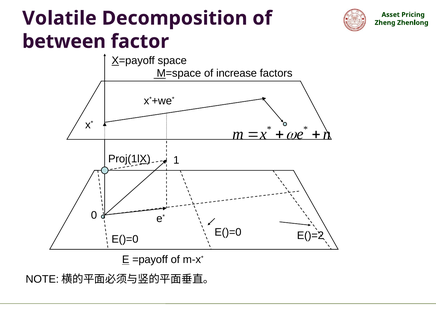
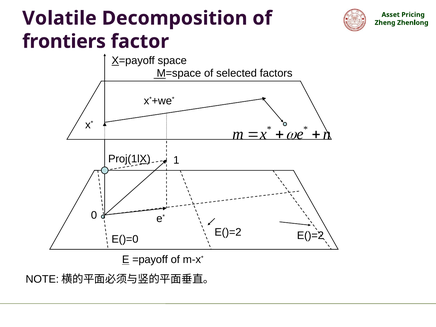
between: between -> frontiers (64, 41)
increase: increase -> selected (237, 73)
E()=0: E()=0 -> E()=2 (228, 232)
